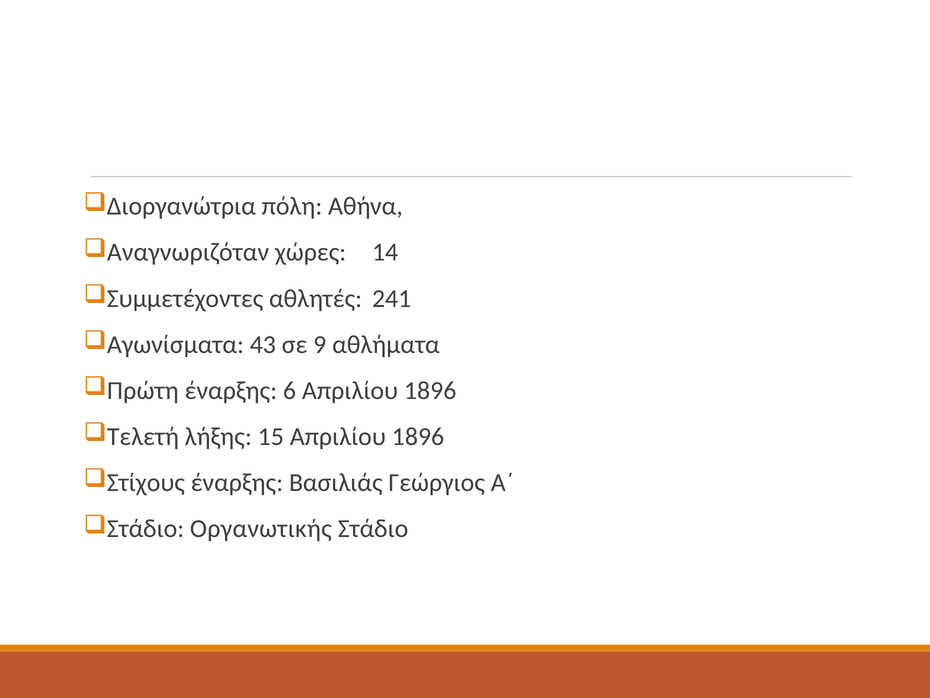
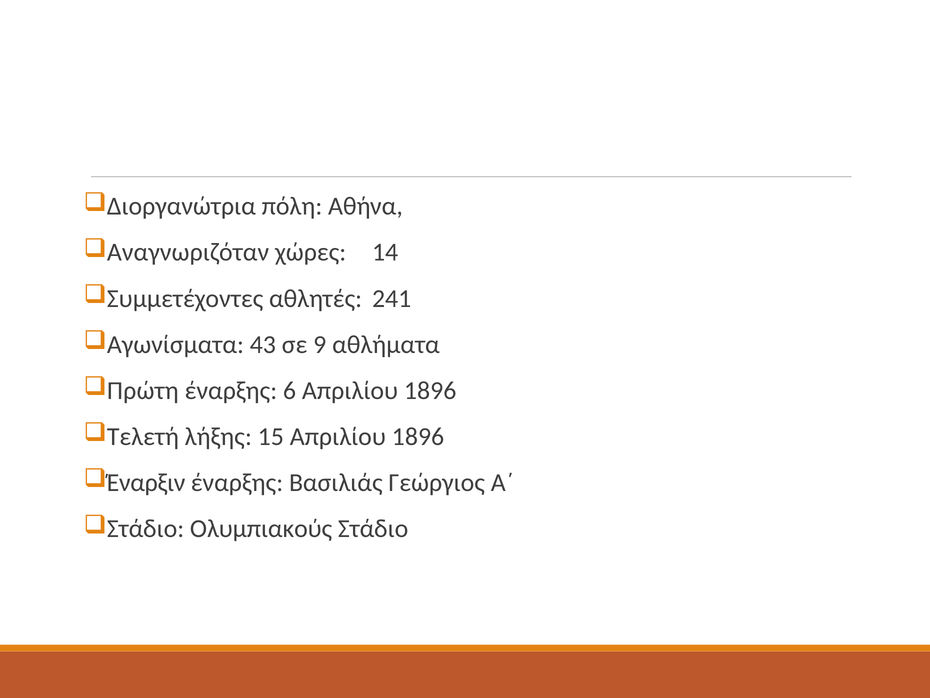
Στίχους: Στίχους -> Έναρξιν (146, 482)
Οργανωτικής: Οργανωτικής -> Ολυμπιακούς (261, 528)
